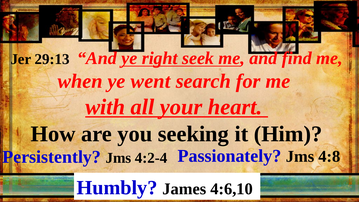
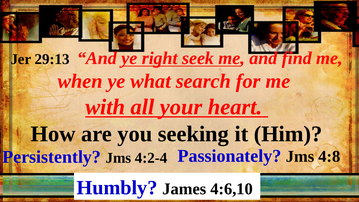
went: went -> what (151, 81)
